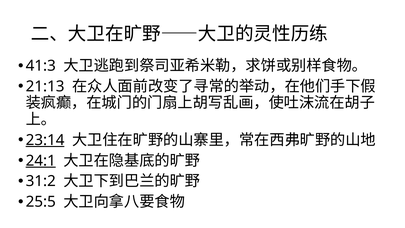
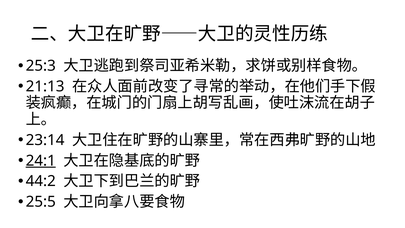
41:3: 41:3 -> 25:3 (41, 66)
23:14 underline: present -> none (45, 140)
31:2: 31:2 -> 44:2 (41, 181)
